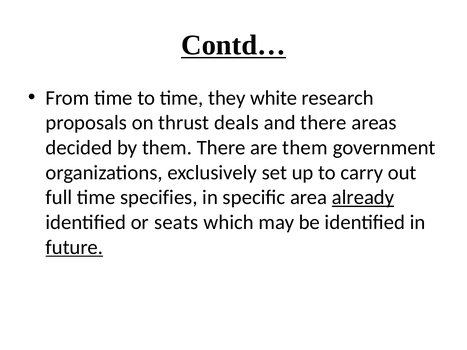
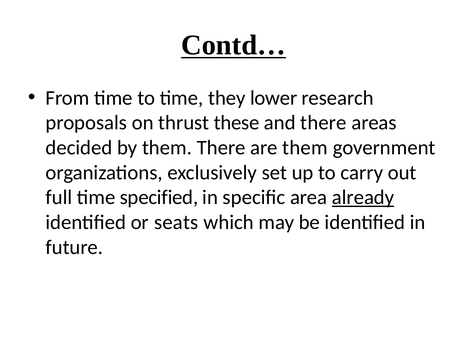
white: white -> lower (274, 98)
deals: deals -> these (237, 123)
specifies: specifies -> specified (159, 198)
future underline: present -> none (74, 247)
